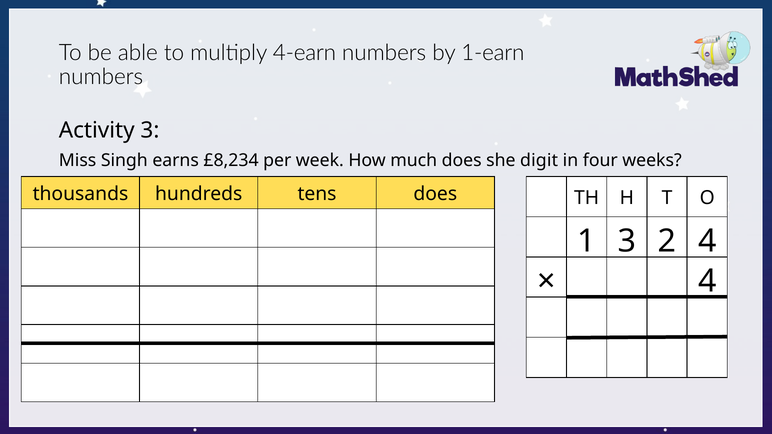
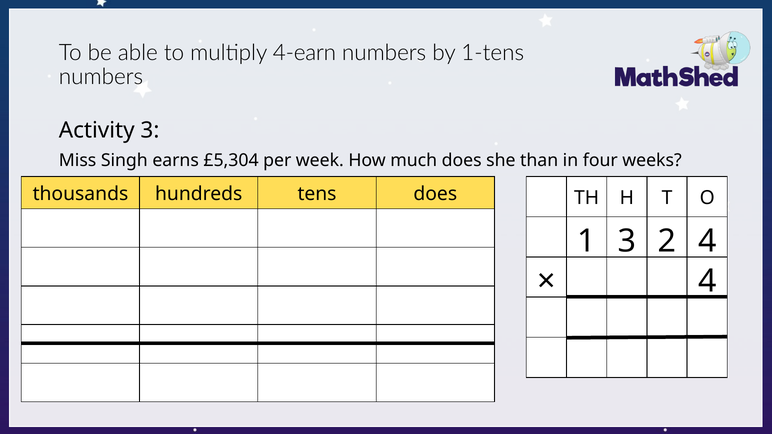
1-earn: 1-earn -> 1-tens (493, 53)
£8,234: £8,234 -> £5,304 (231, 160)
digit: digit -> than (539, 160)
